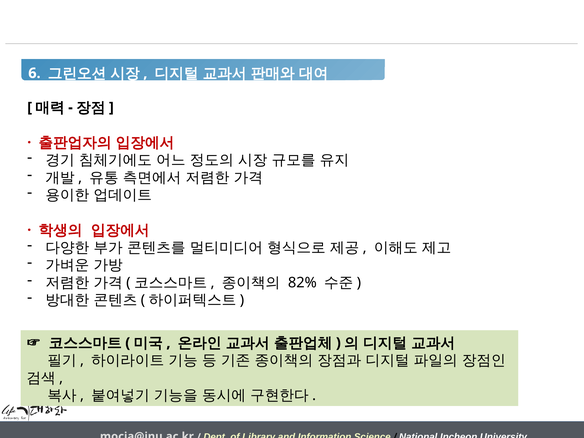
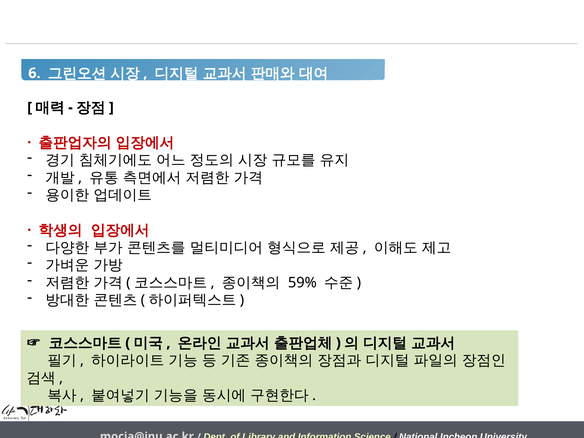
82%: 82% -> 59% (302, 283)
